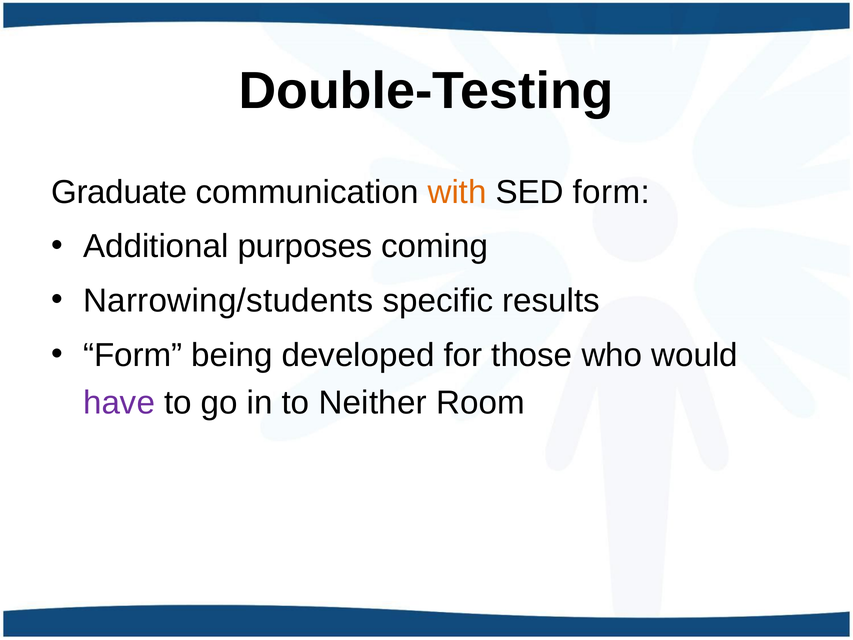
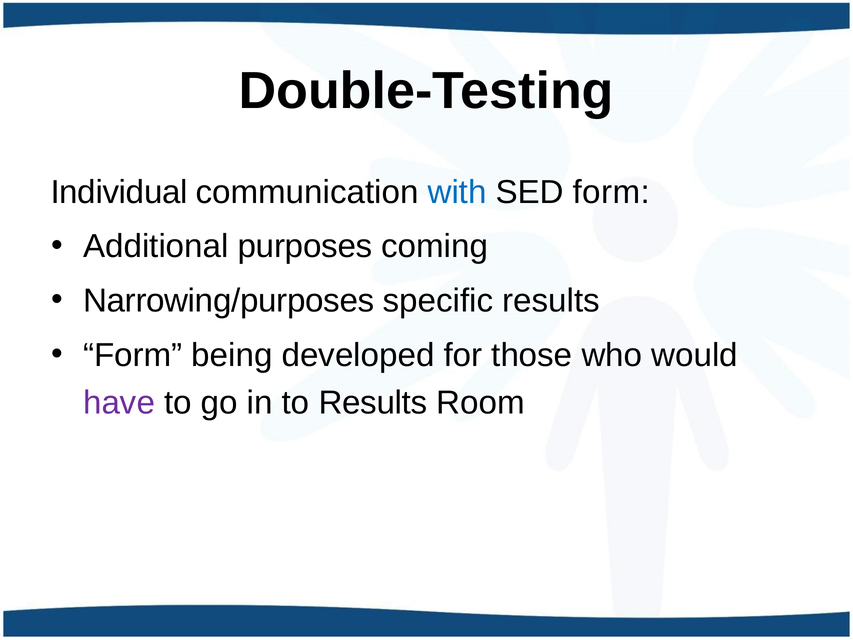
Graduate: Graduate -> Individual (119, 192)
with colour: orange -> blue (457, 192)
Narrowing/students: Narrowing/students -> Narrowing/purposes (229, 301)
to Neither: Neither -> Results (373, 403)
